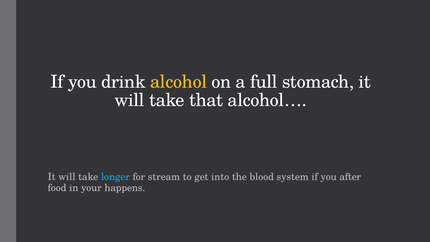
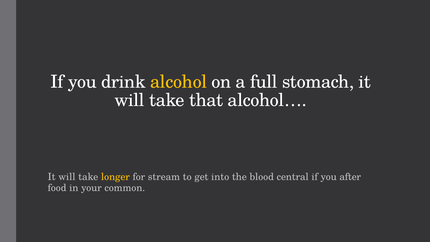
longer colour: light blue -> yellow (115, 177)
system: system -> central (293, 177)
happens: happens -> common (125, 188)
